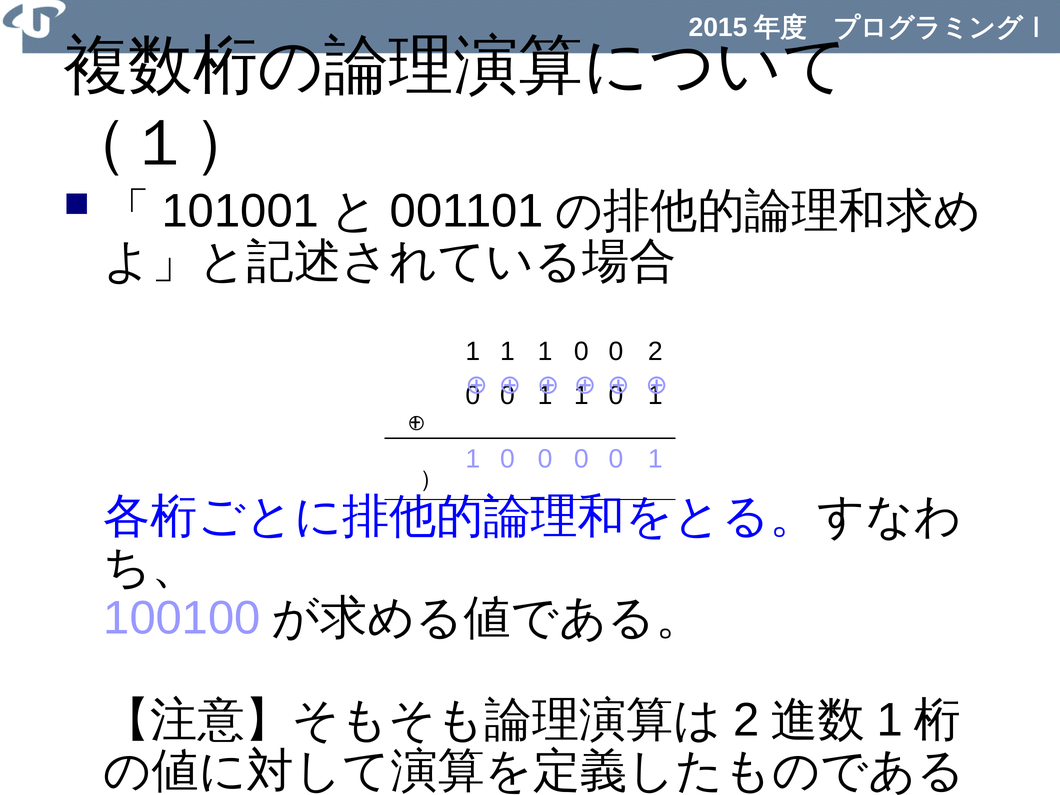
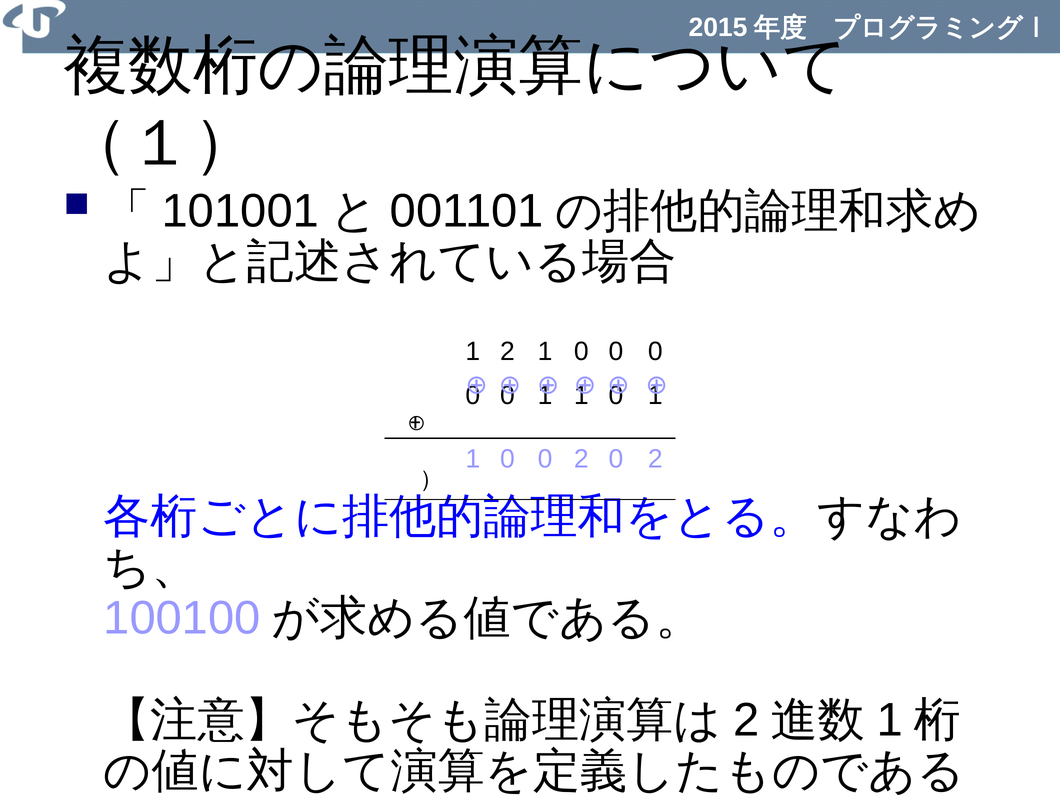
1: 1 -> 2 (507, 351)
0 0 2: 2 -> 0 (655, 351)
1 0 0 0: 0 -> 2 (581, 459)
1: 1 -> 2 (655, 459)
